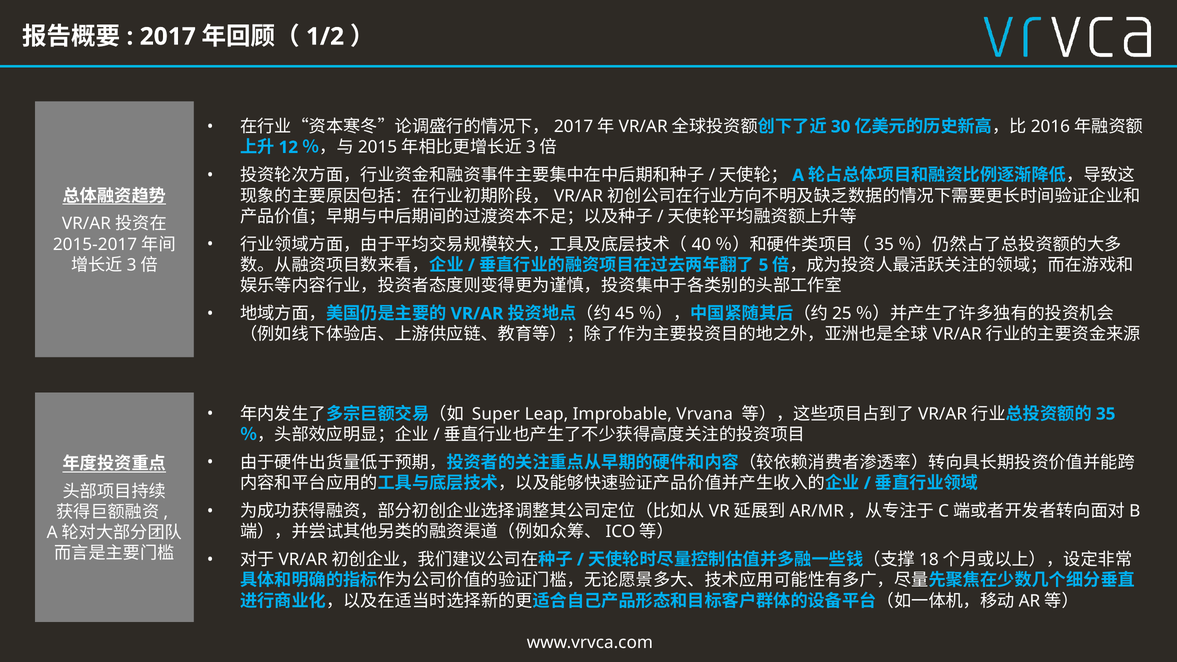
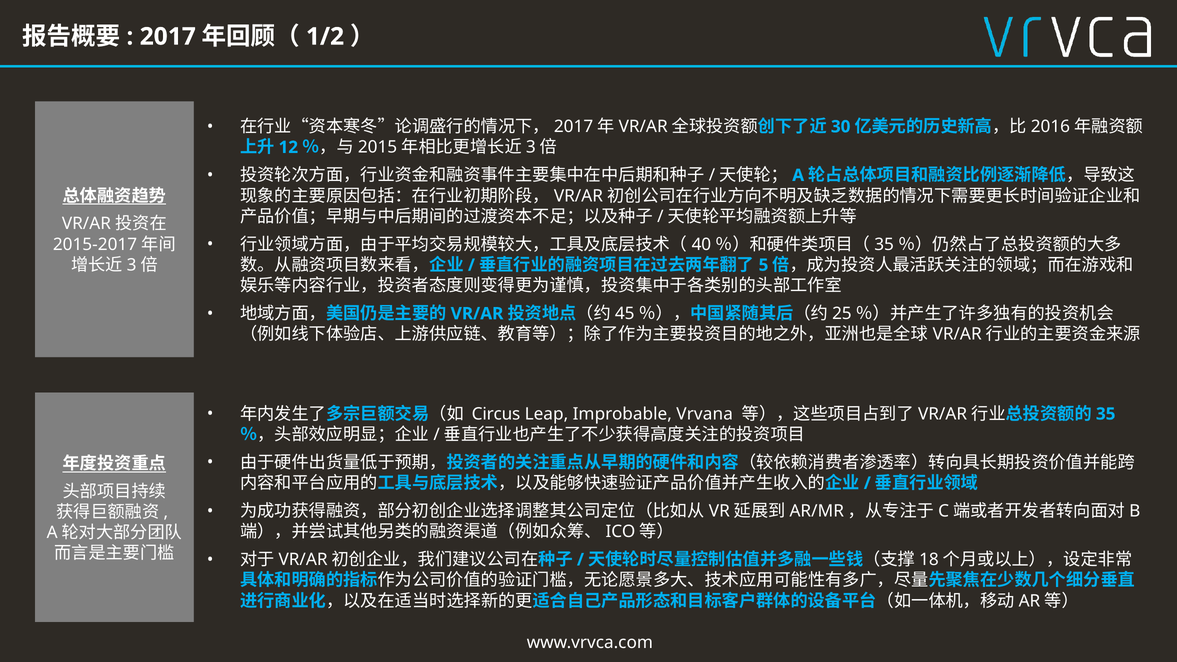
Super: Super -> Circus (496, 414)
